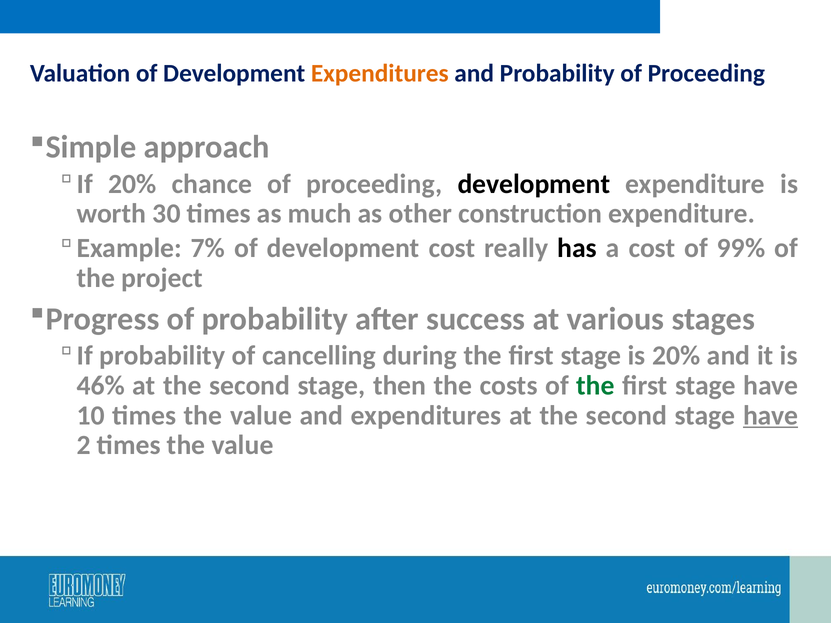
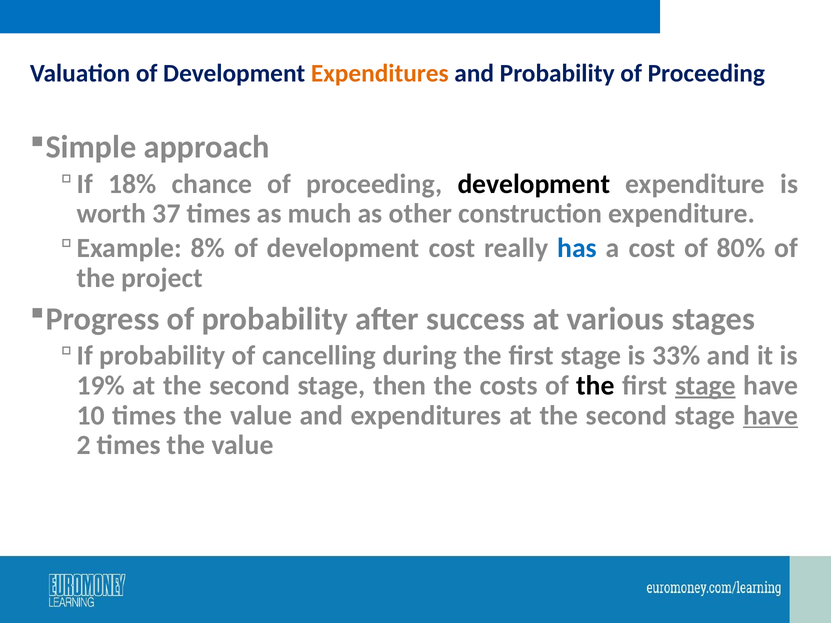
If 20%: 20% -> 18% (132, 184)
30: 30 -> 37 (167, 214)
7%: 7% -> 8% (208, 248)
has colour: black -> blue (577, 248)
99%: 99% -> 80% (741, 248)
is 20%: 20% -> 33% (676, 356)
46%: 46% -> 19% (101, 386)
the colour: green -> black (596, 386)
stage underline: none -> present (705, 386)
